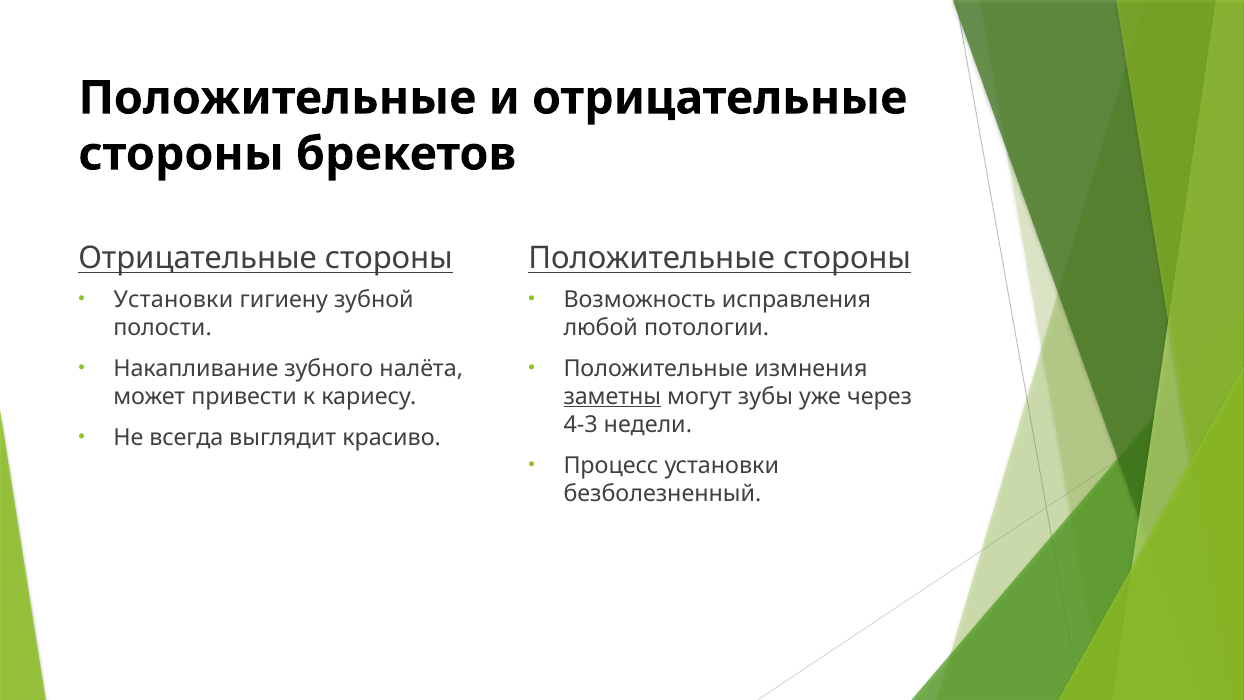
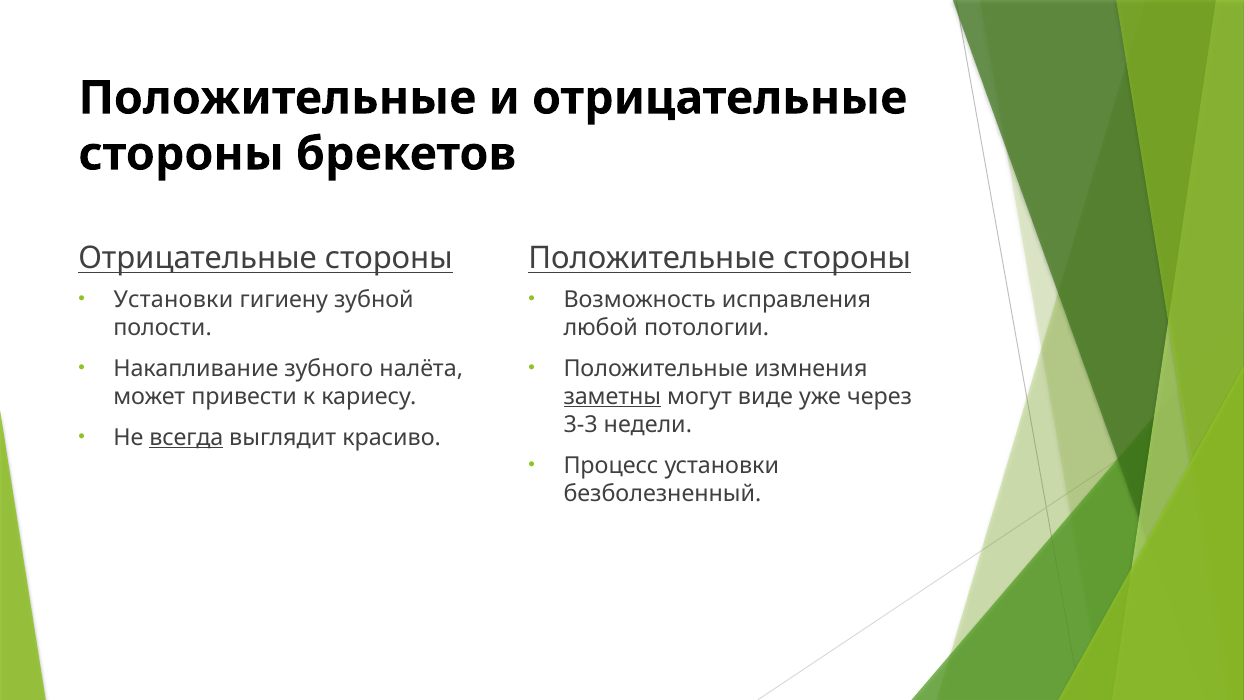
зубы: зубы -> виде (765, 397)
4-3: 4-3 -> 3-3 (581, 424)
всегда underline: none -> present (186, 437)
